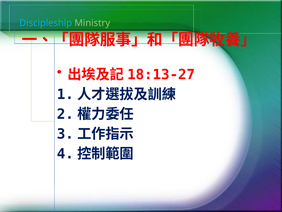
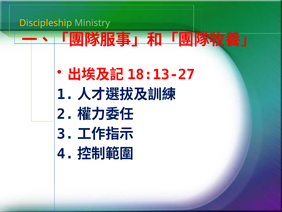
Discipleship colour: light blue -> yellow (46, 23)
